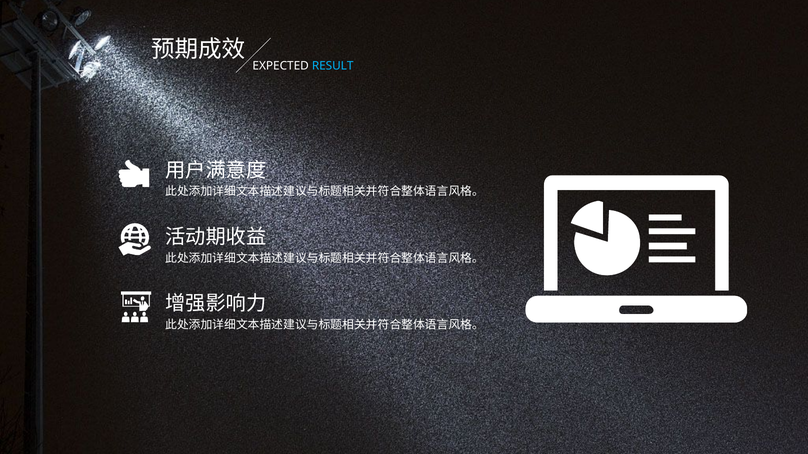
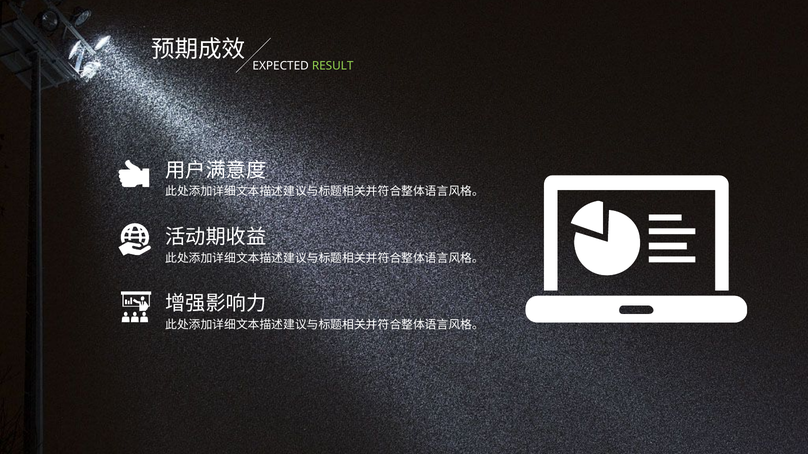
RESULT colour: light blue -> light green (333, 66)
